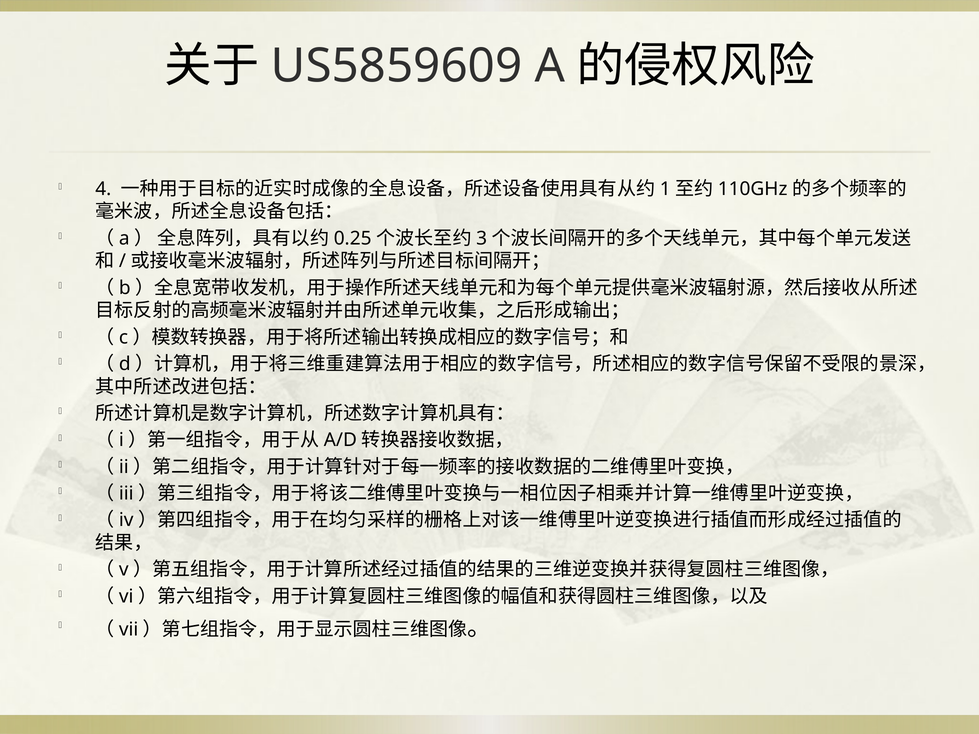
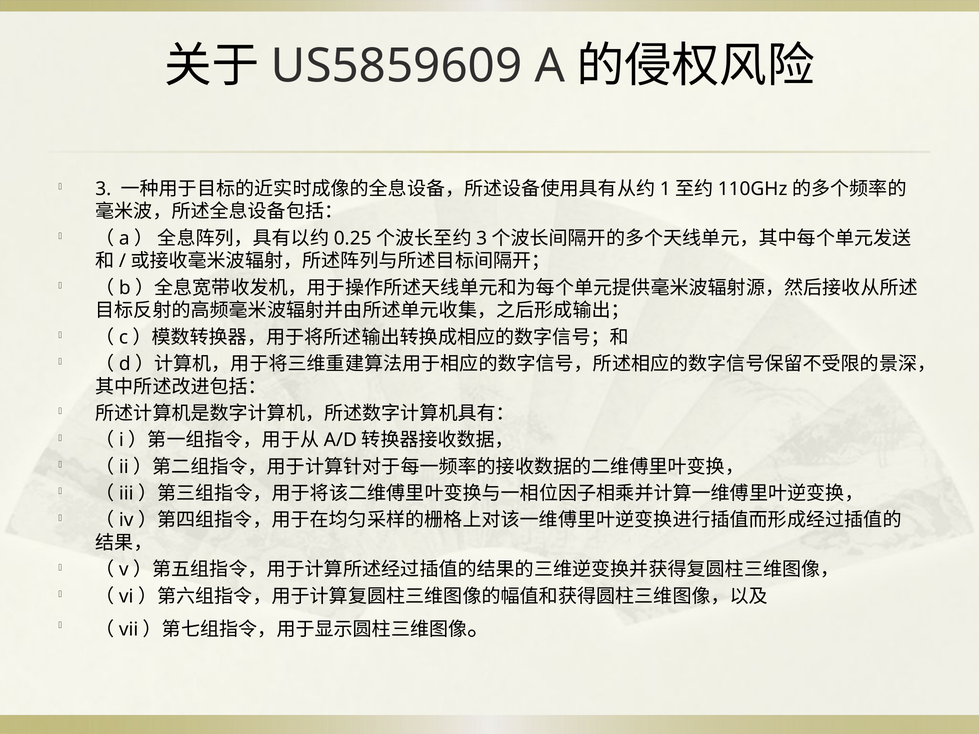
4: 4 -> 3 (103, 189)
